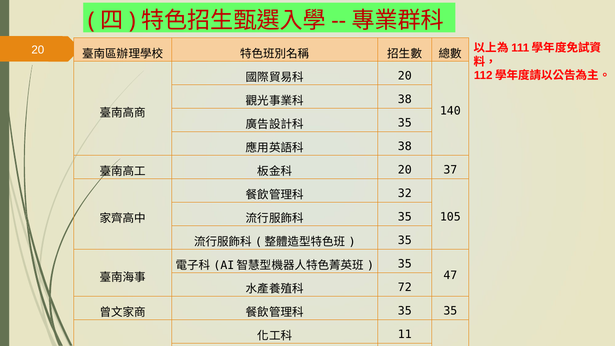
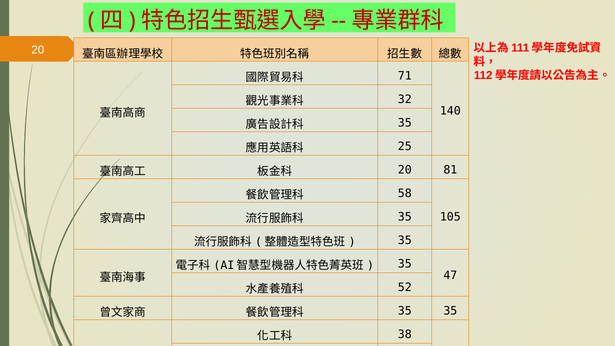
20: 20 -> 71 (405, 76)
38: 38 -> 32 (405, 99)
38: 38 -> 25 (405, 146)
37: 37 -> 81 (450, 170)
32: 32 -> 58 (405, 193)
72: 72 -> 52 (405, 287)
11: 11 -> 38 (405, 334)
